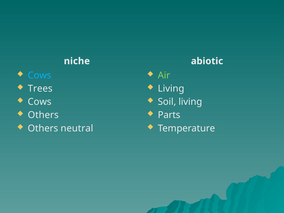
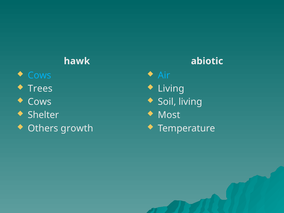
niche: niche -> hawk (77, 61)
Air colour: light green -> light blue (164, 75)
Others: Others -> Shelter (43, 115)
Parts: Parts -> Most (169, 115)
neutral: neutral -> growth (77, 128)
